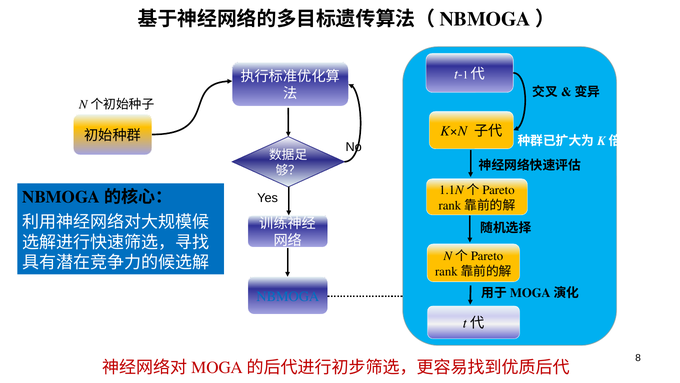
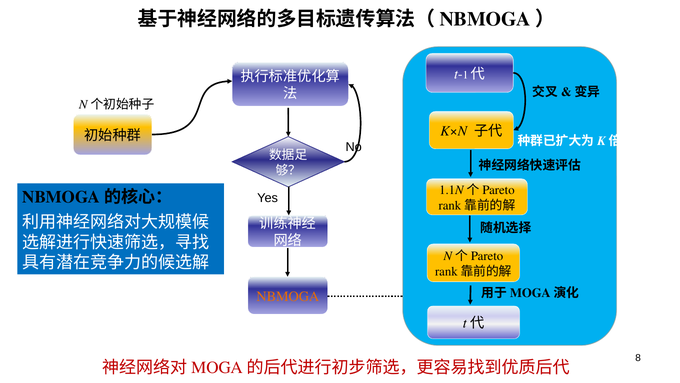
NBMOGA colour: blue -> orange (288, 296)
